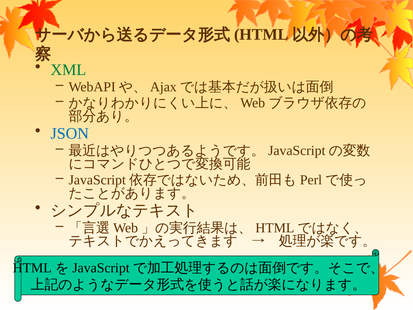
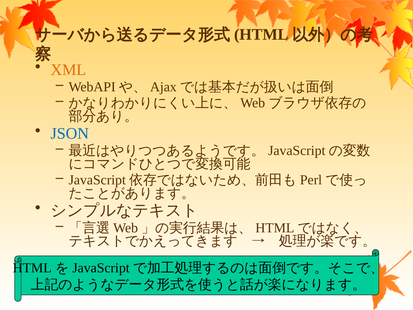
XML colour: green -> orange (68, 70)
